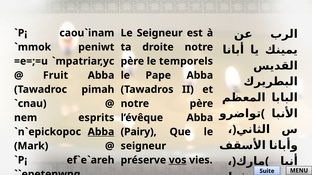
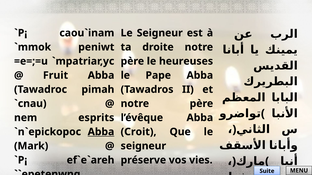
temporels: temporels -> heureuses (186, 61)
Pairy: Pairy -> Croit (139, 132)
vos underline: present -> none (178, 160)
